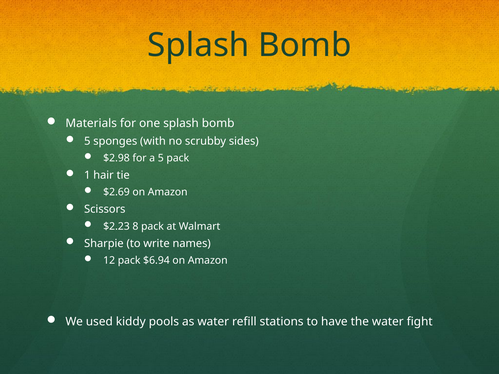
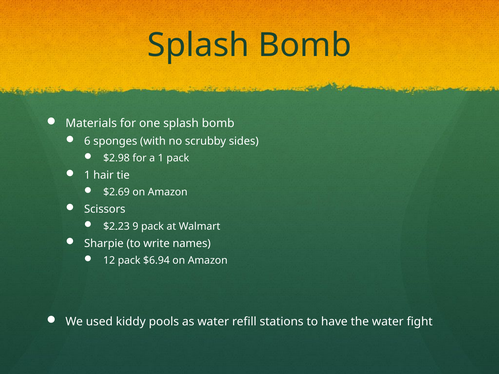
5: 5 -> 6 (87, 141)
a 5: 5 -> 1 (161, 158)
8: 8 -> 9 (135, 226)
